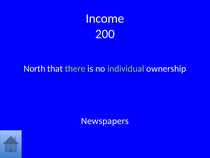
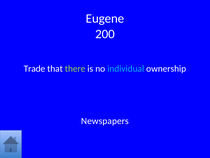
Income: Income -> Eugene (105, 18)
North: North -> Trade (34, 68)
individual colour: light green -> light blue (126, 68)
